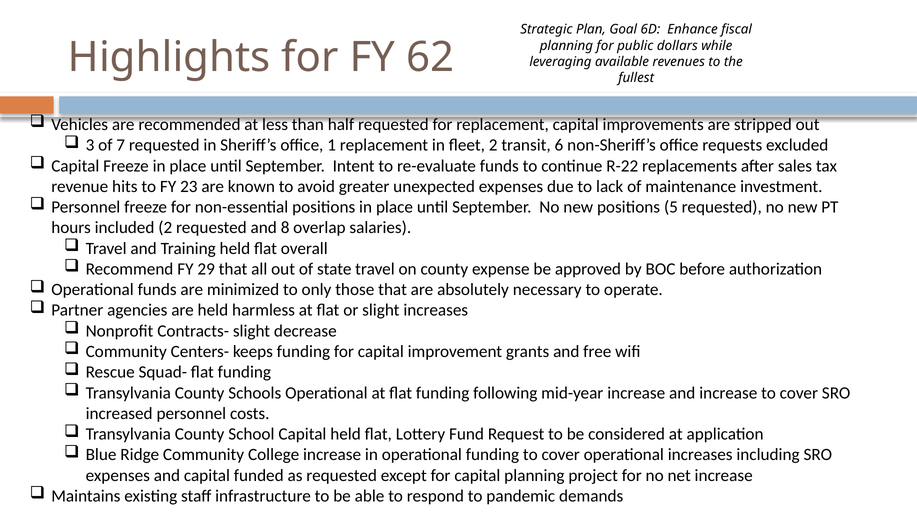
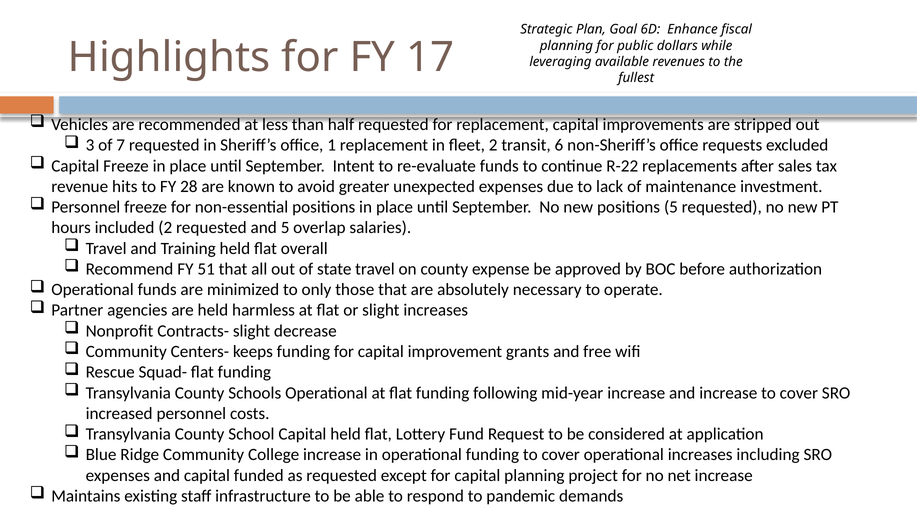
62: 62 -> 17 (430, 57)
23: 23 -> 28 (189, 186)
and 8: 8 -> 5 (285, 228)
29: 29 -> 51 (206, 269)
